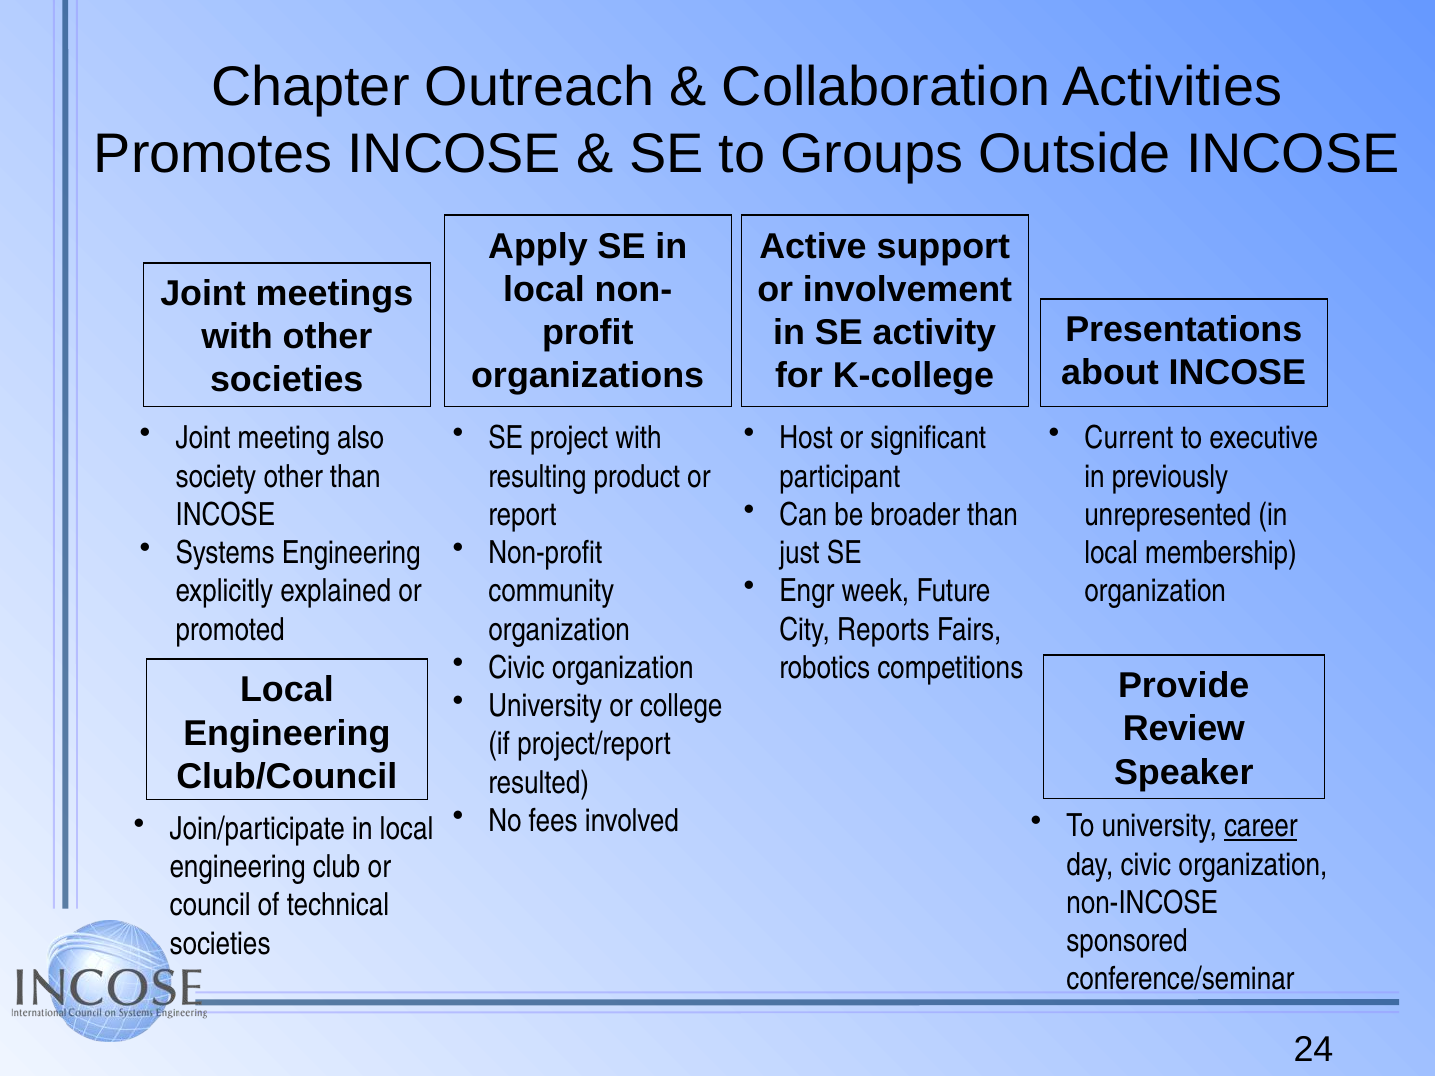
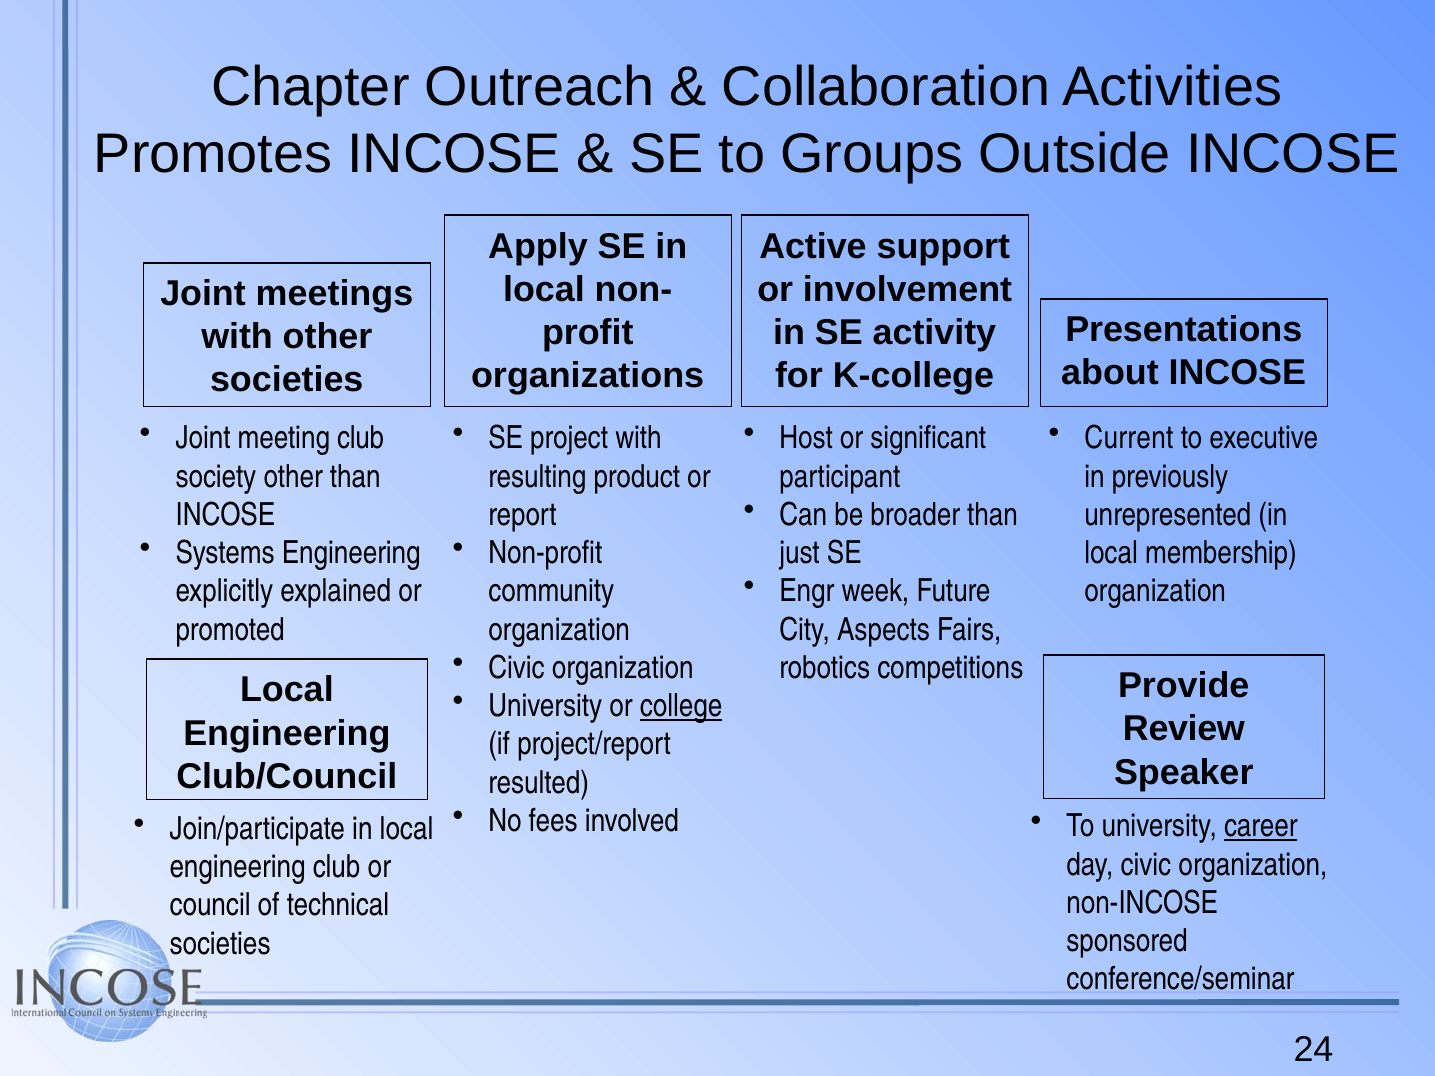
meeting also: also -> club (361, 438)
Reports: Reports -> Aspects (883, 630)
college underline: none -> present (681, 706)
